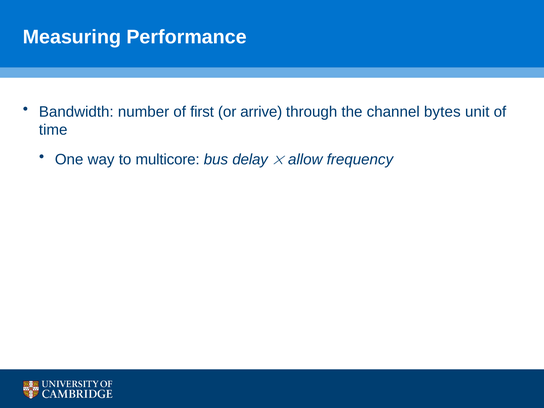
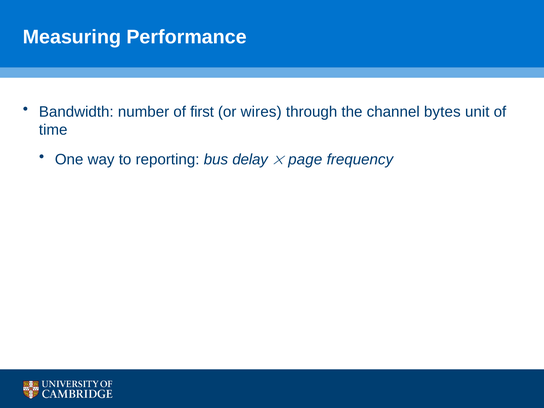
arrive: arrive -> wires (261, 112)
multicore: multicore -> reporting (168, 159)
allow: allow -> page (305, 159)
